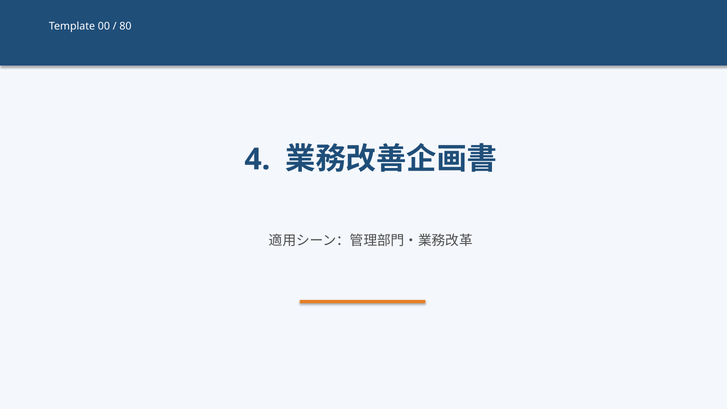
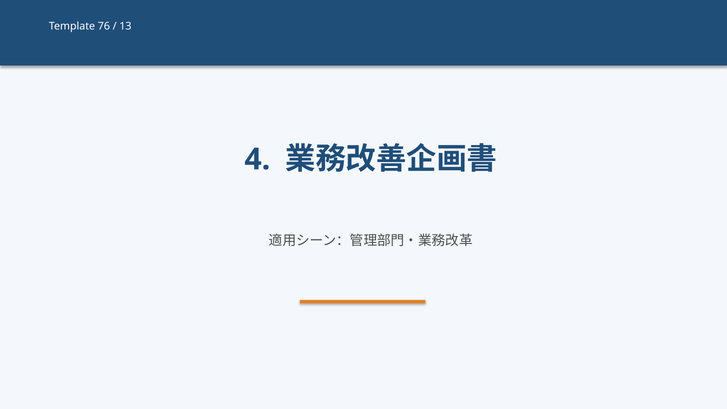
00: 00 -> 76 (104, 26)
80: 80 -> 13 (125, 26)
